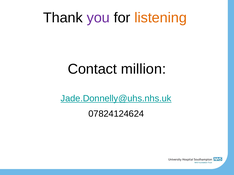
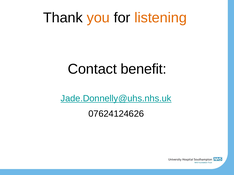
you colour: purple -> orange (98, 18)
million: million -> benefit (144, 69)
07824124624: 07824124624 -> 07624124626 (116, 114)
